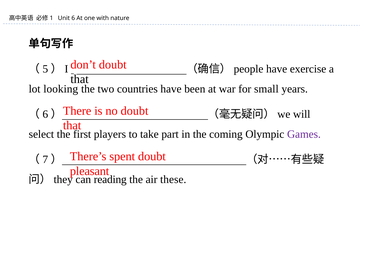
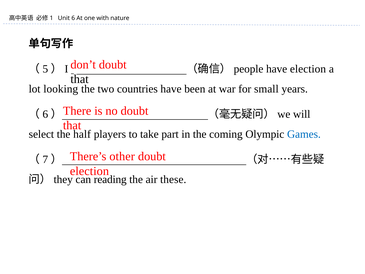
have exercise: exercise -> election (308, 69)
first: first -> half (82, 134)
Games colour: purple -> blue (304, 134)
spent: spent -> other (122, 156)
pleasant: pleasant -> election (89, 171)
